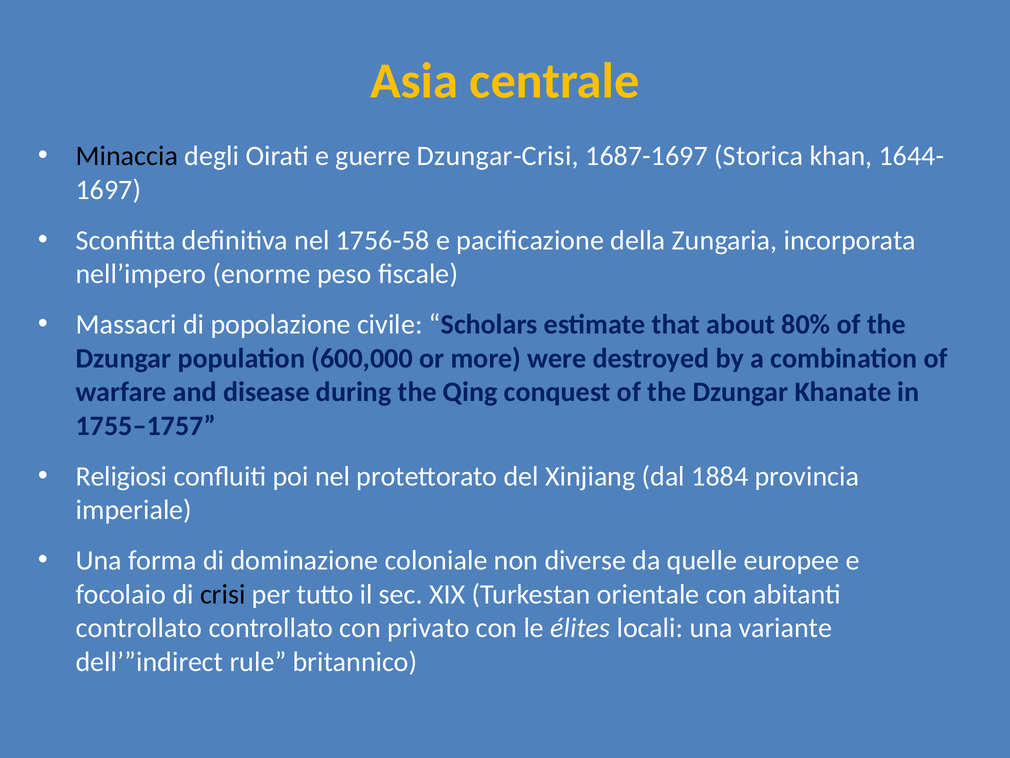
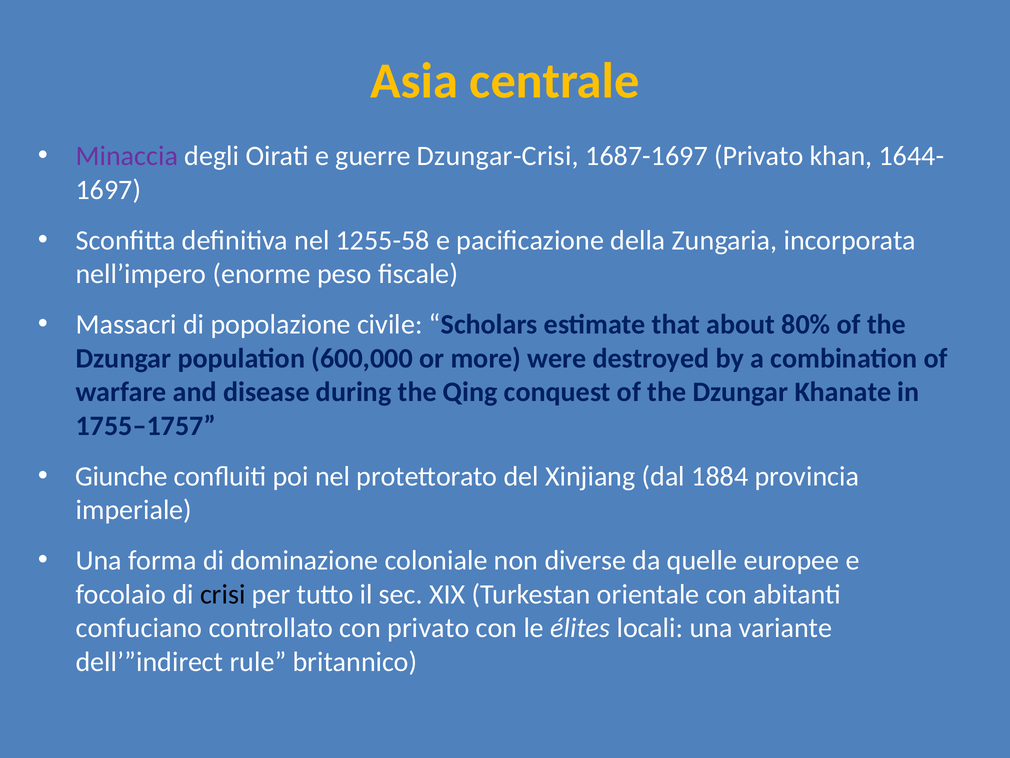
Minaccia colour: black -> purple (127, 156)
1687-1697 Storica: Storica -> Privato (759, 156)
1756-58: 1756-58 -> 1255-58 (383, 240)
Religiosi: Religiosi -> Giunche (122, 476)
controllato: controllato -> confuciano (139, 628)
